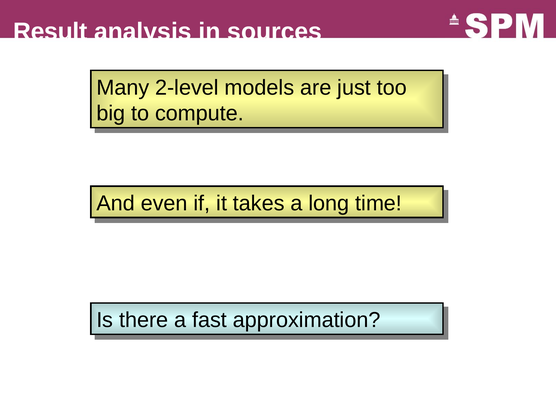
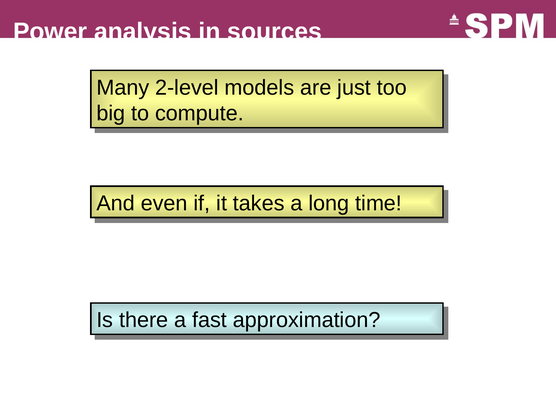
Result: Result -> Power (50, 32)
